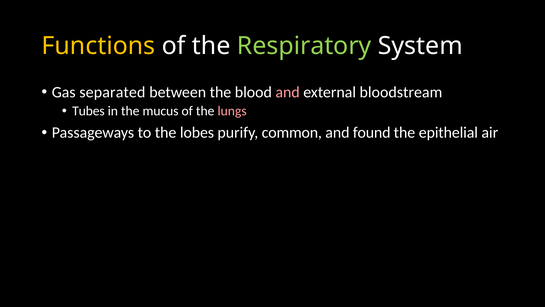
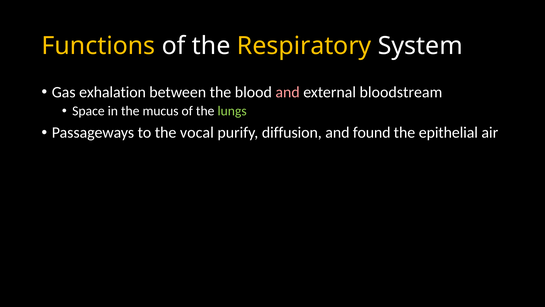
Respiratory colour: light green -> yellow (304, 46)
separated: separated -> exhalation (113, 92)
Tubes: Tubes -> Space (88, 111)
lungs colour: pink -> light green (232, 111)
lobes: lobes -> vocal (197, 133)
common: common -> diffusion (292, 133)
